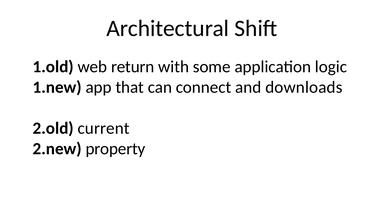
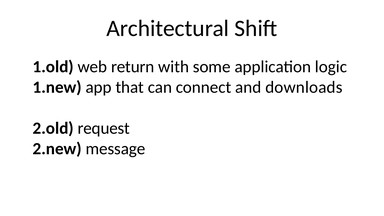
current: current -> request (104, 128)
property: property -> message (115, 149)
